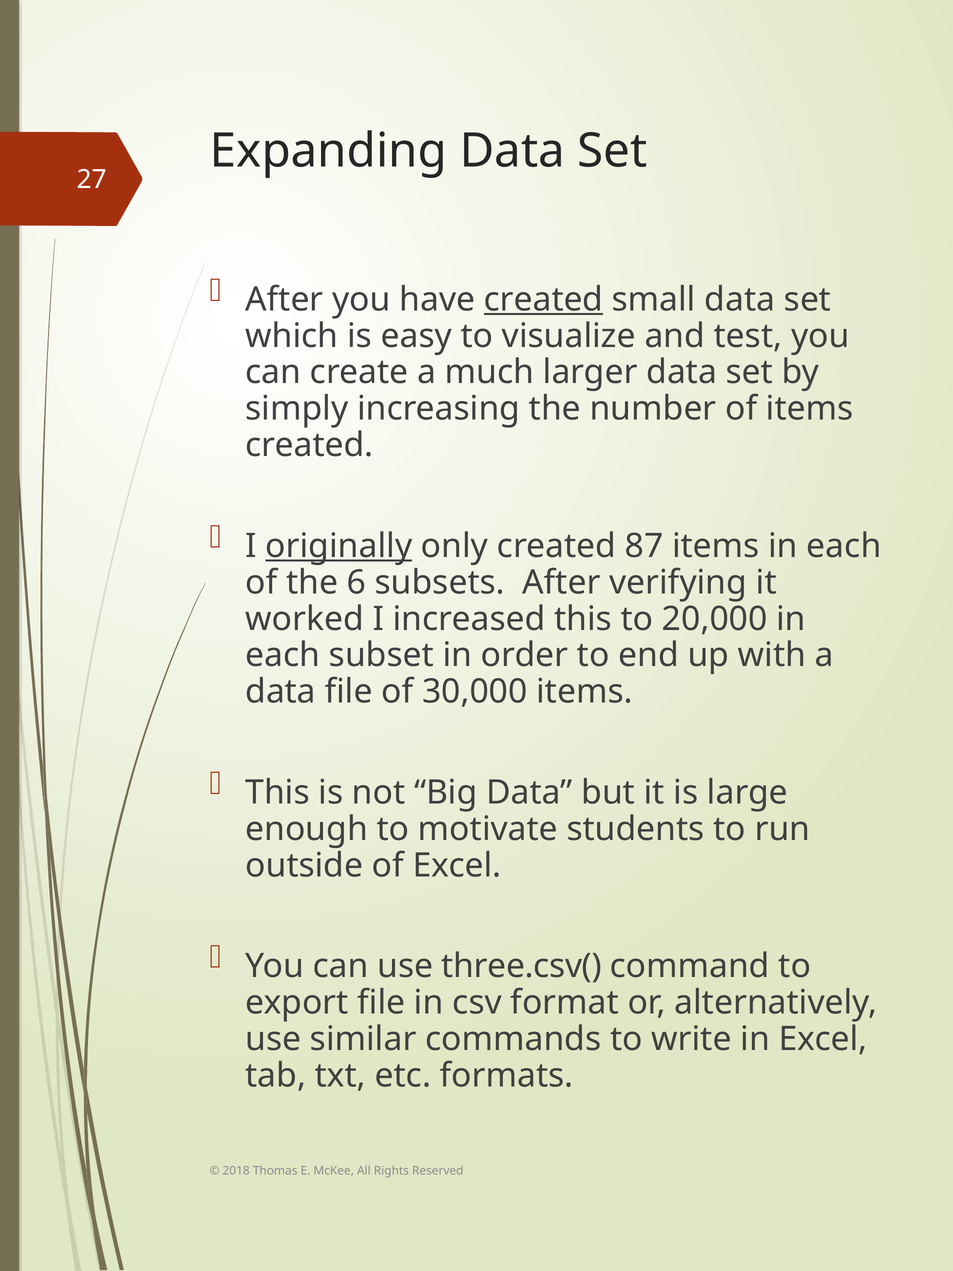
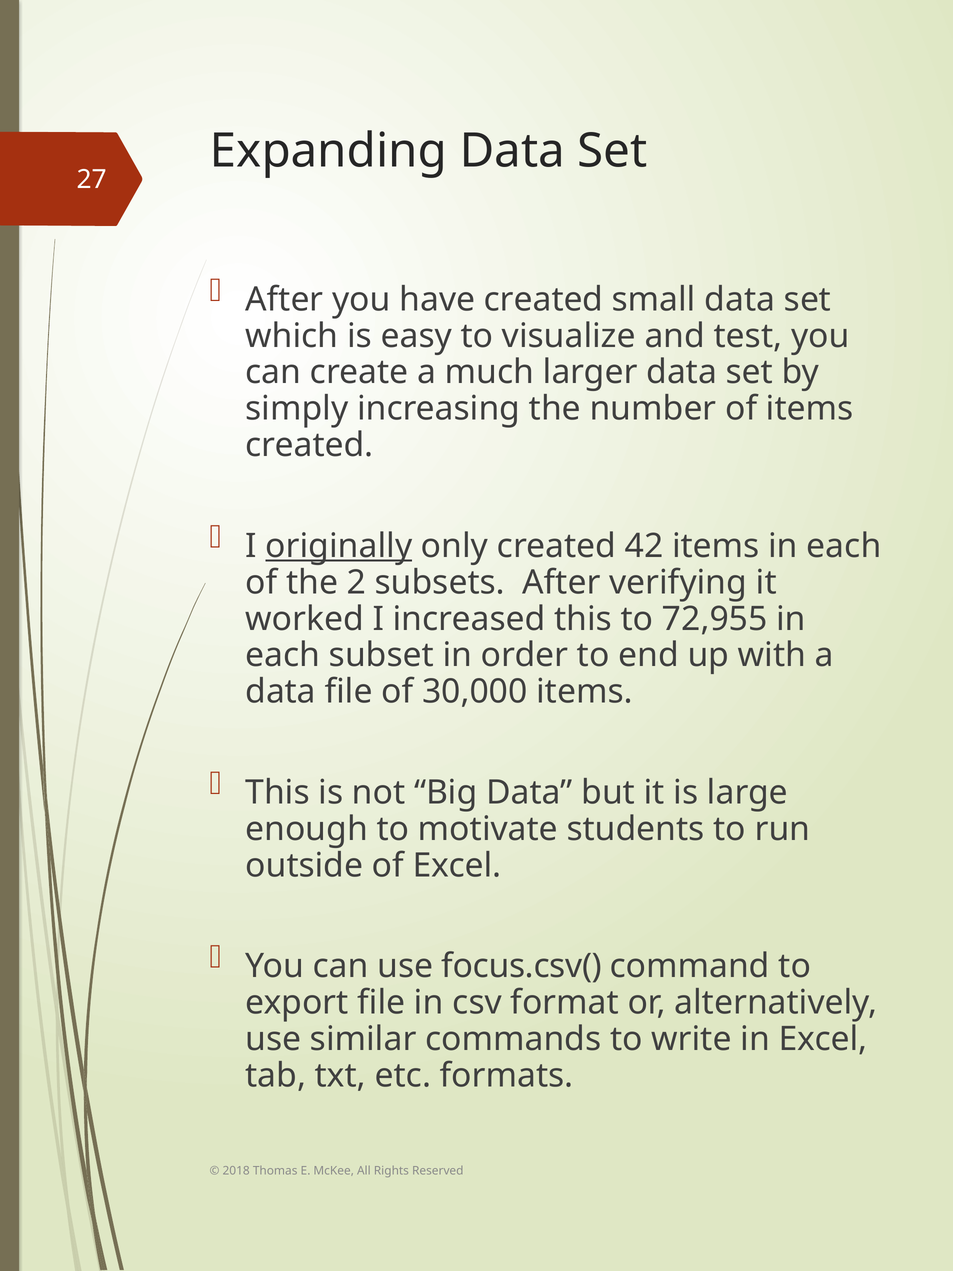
created underline: present -> none (544, 299)
87: 87 -> 42 (644, 546)
6: 6 -> 2 (356, 582)
20,000: 20,000 -> 72,955 (715, 619)
three.csv(: three.csv( -> focus.csv( (522, 966)
